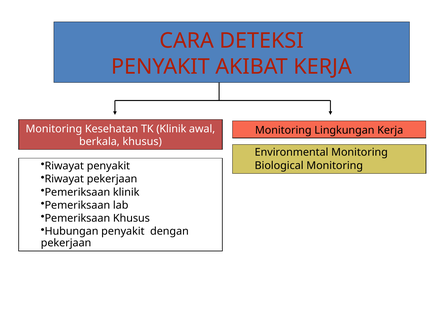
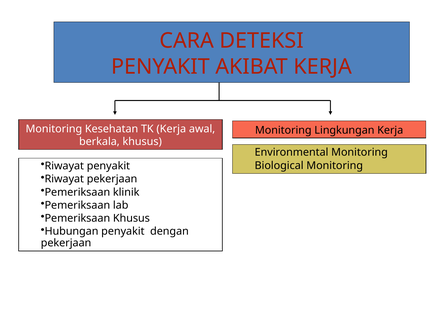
TK Klinik: Klinik -> Kerja (171, 129)
